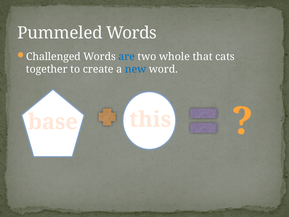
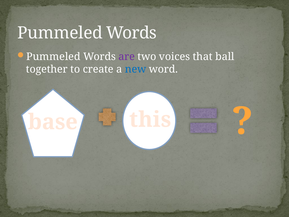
Challenged: Challenged -> Pummeled (53, 57)
are colour: blue -> purple (127, 57)
whole: whole -> voices (174, 57)
cats: cats -> ball (225, 57)
